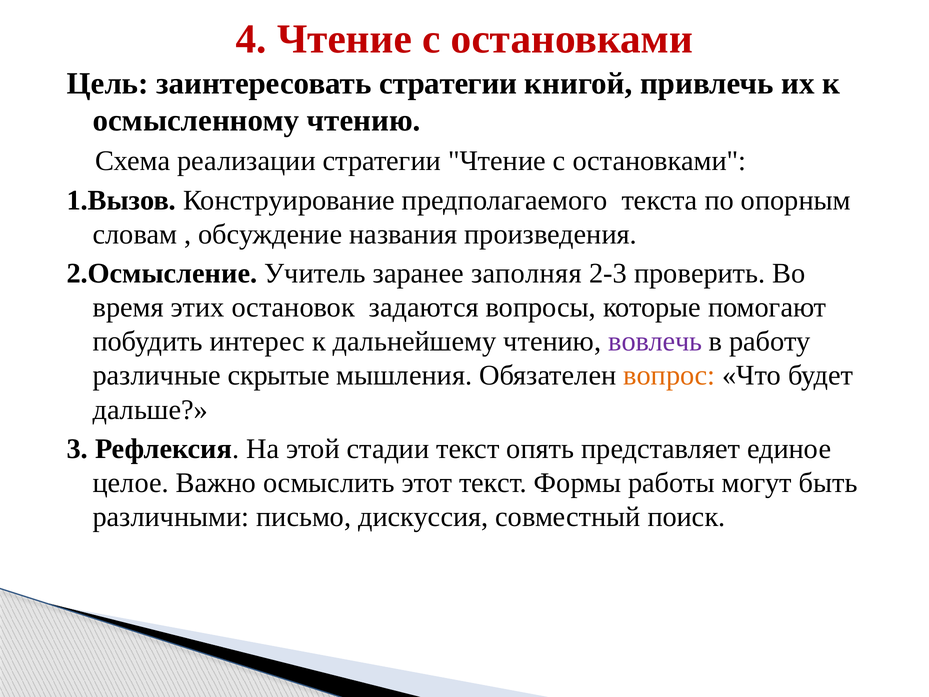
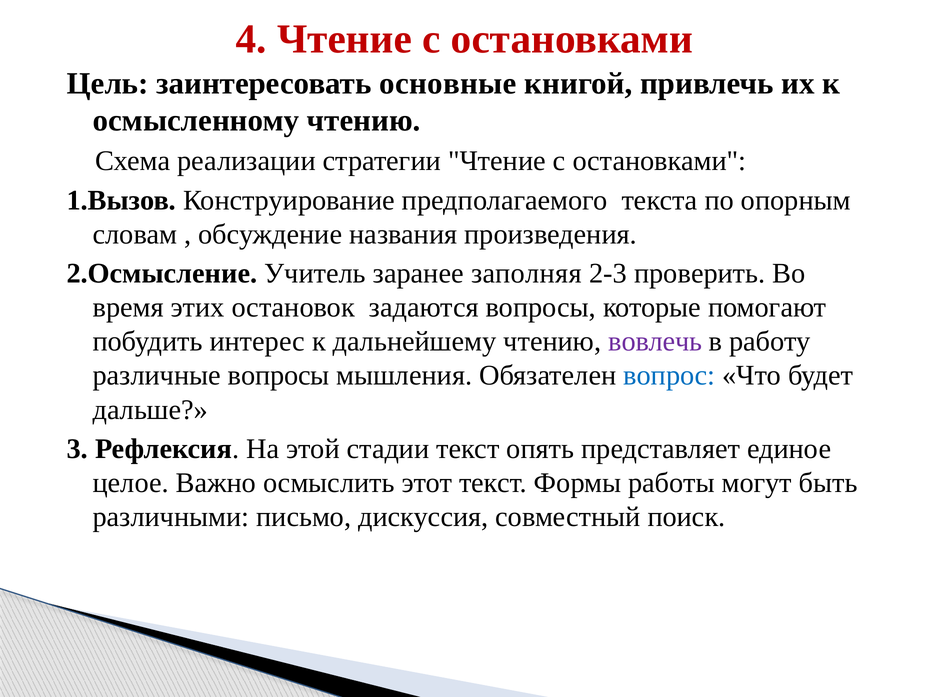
заинтересовать стратегии: стратегии -> основные (448, 83)
различные скрытые: скрытые -> вопросы (279, 375)
вопрос colour: orange -> blue (669, 375)
